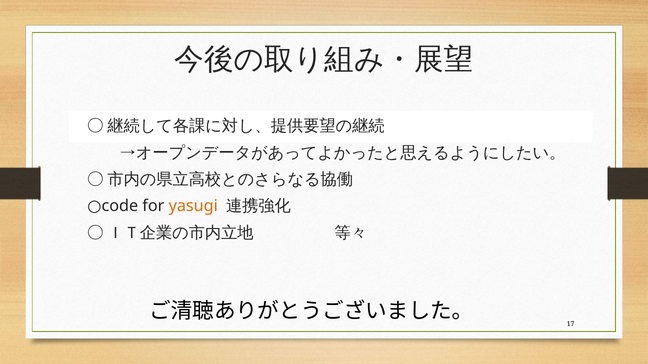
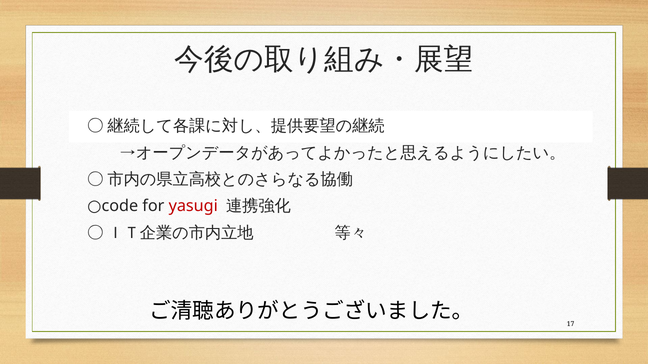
yasugi colour: orange -> red (193, 206)
